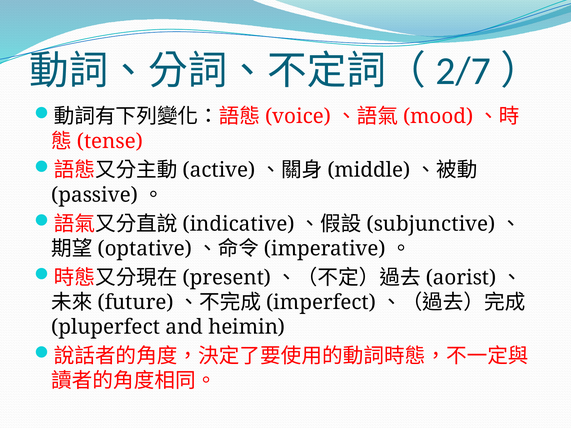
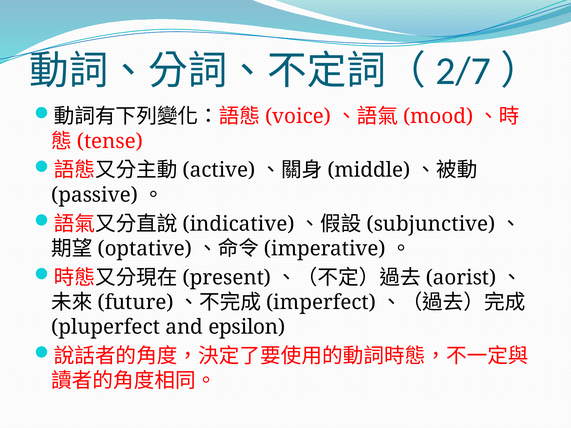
heimin: heimin -> epsilon (247, 327)
